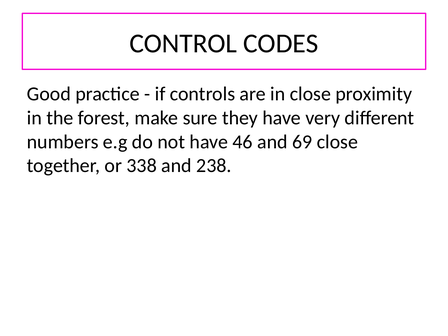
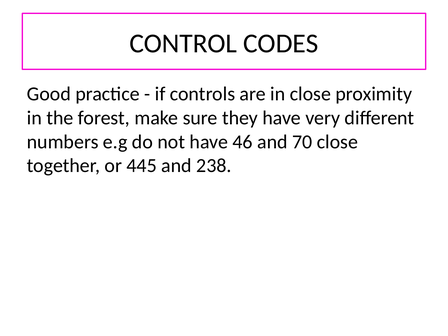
69: 69 -> 70 (302, 142)
338: 338 -> 445 (142, 166)
